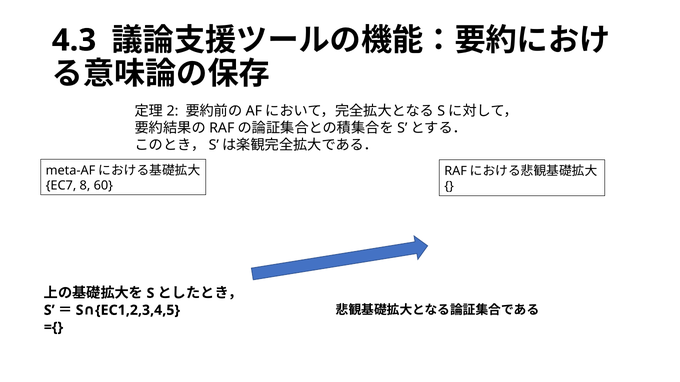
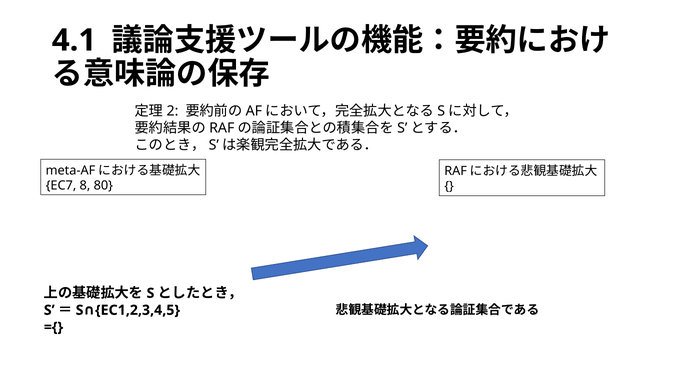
4.3: 4.3 -> 4.1 (74, 40)
60: 60 -> 80 (103, 186)
